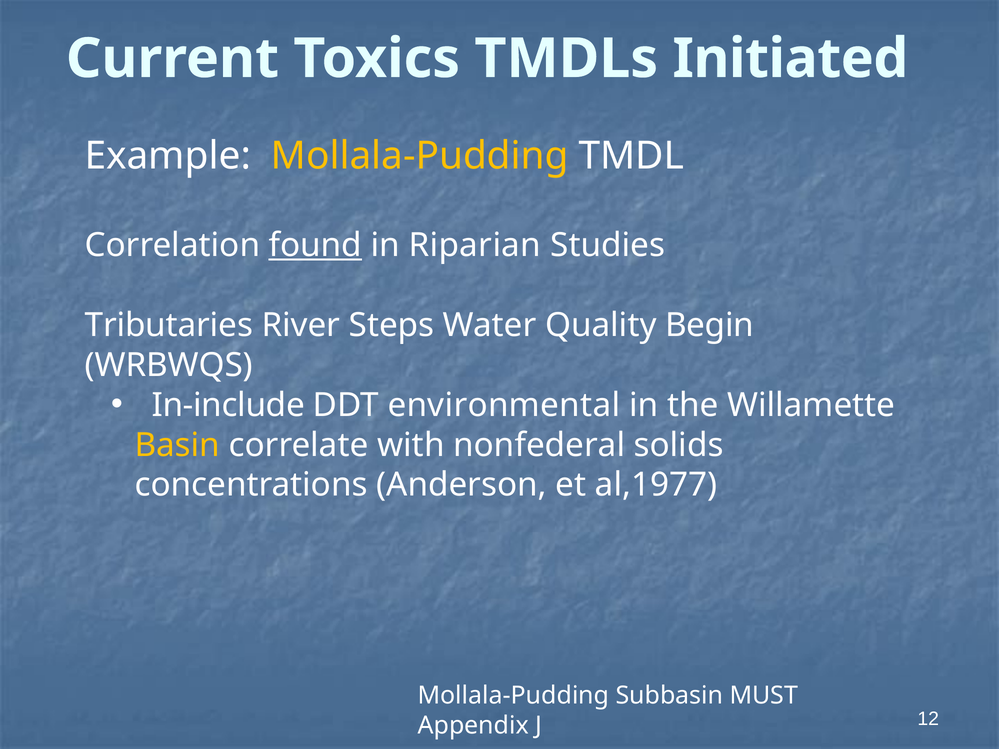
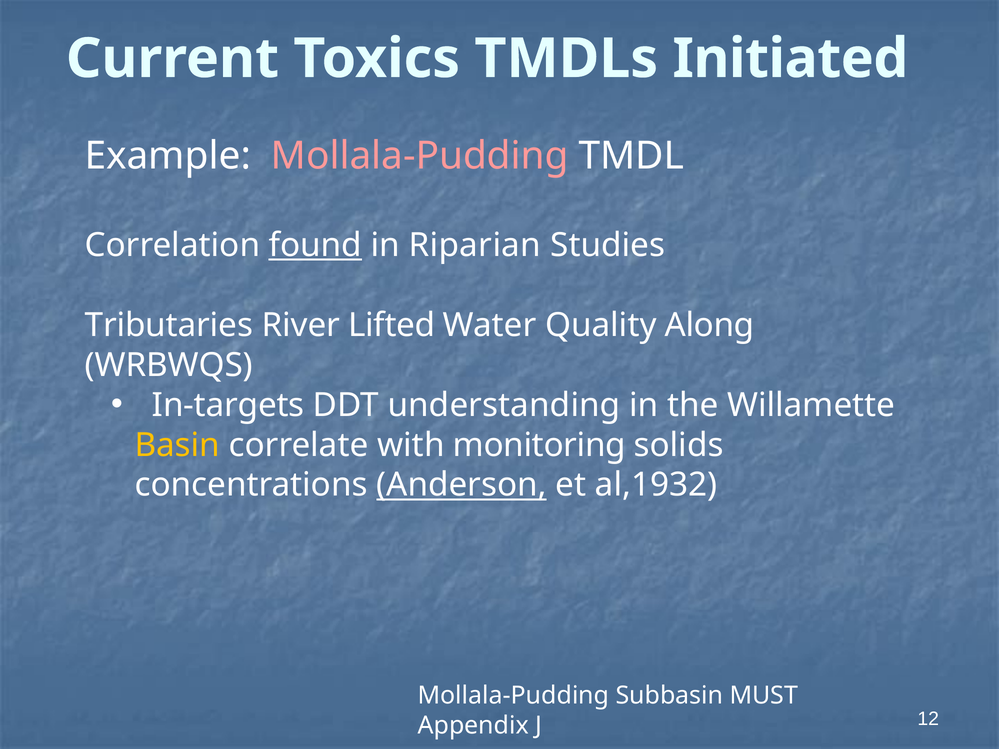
Mollala-Pudding colour: yellow -> pink (420, 156)
Steps: Steps -> Lifted (392, 325)
Begin: Begin -> Along (709, 325)
In-include: In-include -> In-targets (228, 405)
environmental: environmental -> understanding (504, 405)
nonfederal: nonfederal -> monitoring (539, 445)
Anderson underline: none -> present (462, 485)
al,1977: al,1977 -> al,1932 (656, 485)
